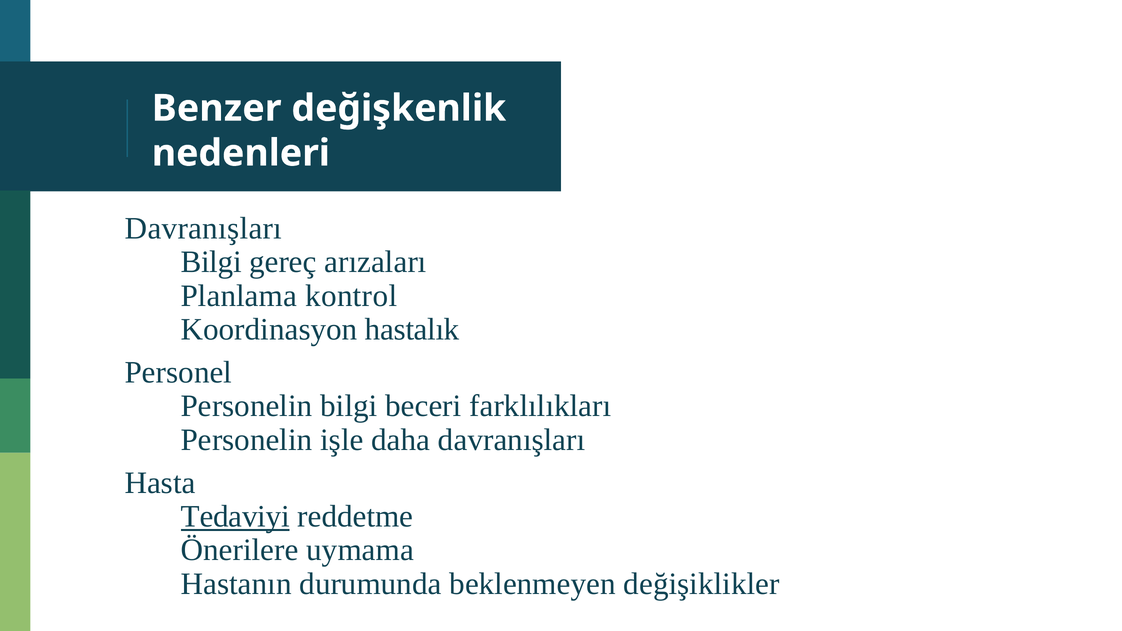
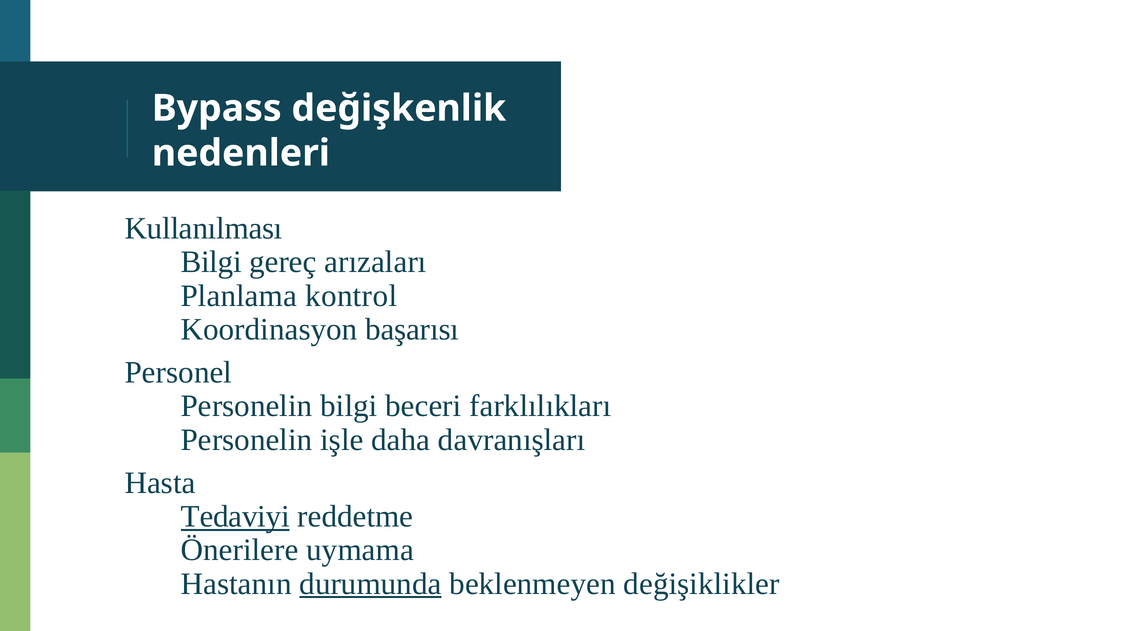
Benzer: Benzer -> Bypass (217, 108)
Davranışları: Davranışları -> Kullanılması (204, 229)
hastalık: hastalık -> başarısı (412, 330)
durumunda underline: none -> present (370, 584)
